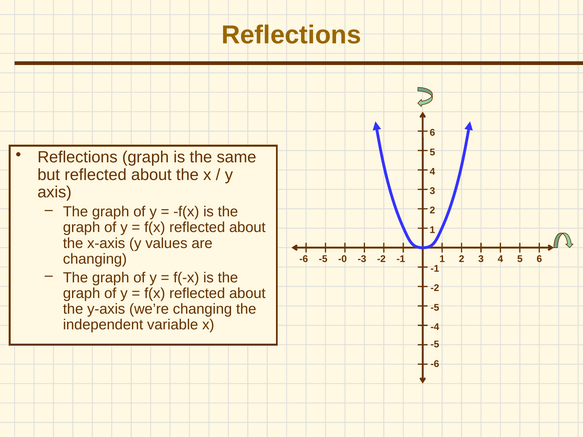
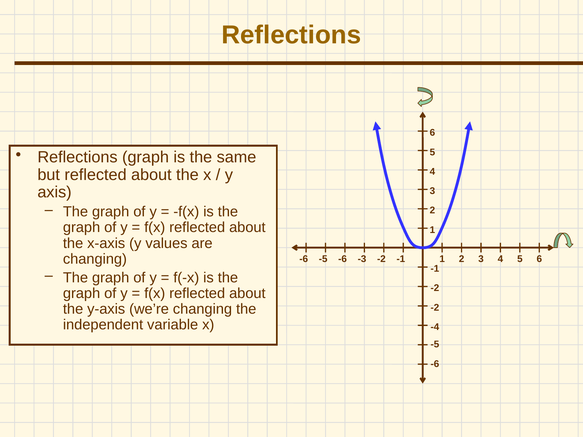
-0: -0 -> -6 (343, 259)
-5: -5 -> -2 (435, 308)
